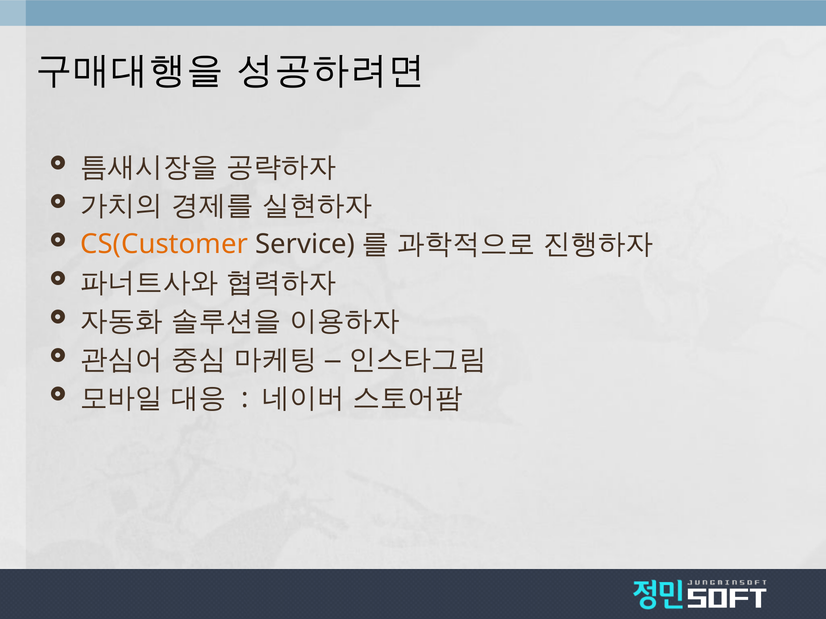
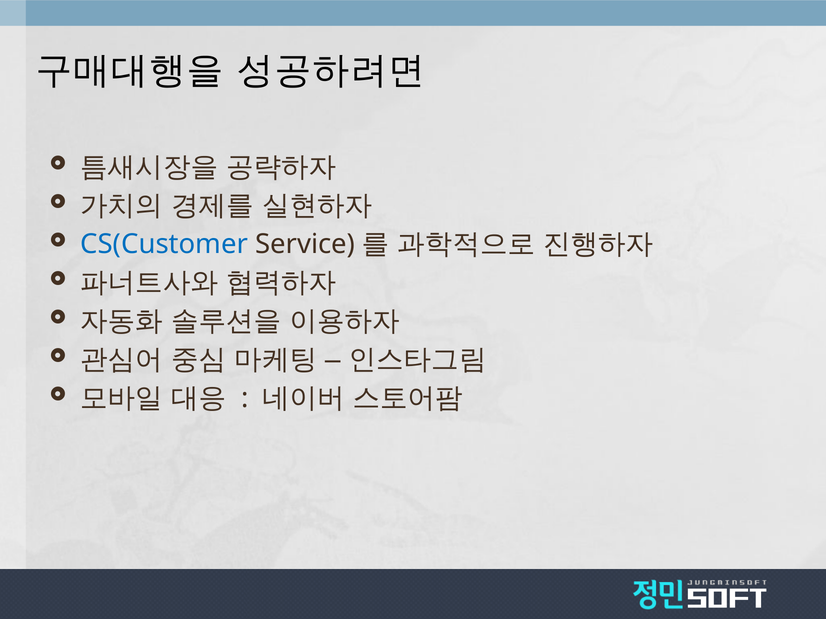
CS(Customer colour: orange -> blue (164, 244)
